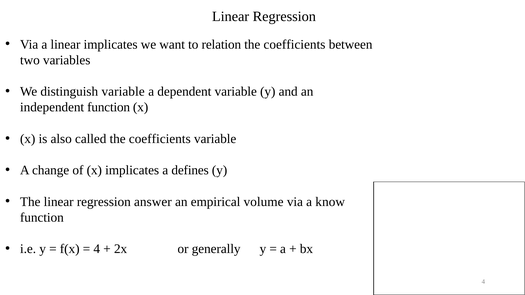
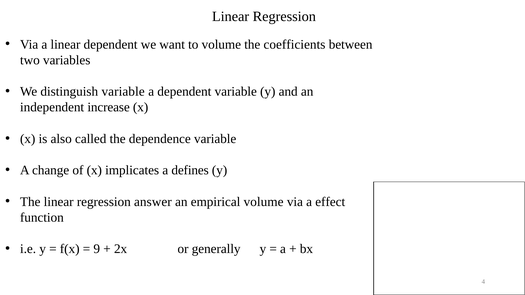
linear implicates: implicates -> dependent (111, 44)
to relation: relation -> volume (221, 44)
independent function: function -> increase (109, 107)
called the coefficients: coefficients -> dependence (160, 139)
know: know -> effect (330, 202)
4: 4 -> 9 (97, 249)
